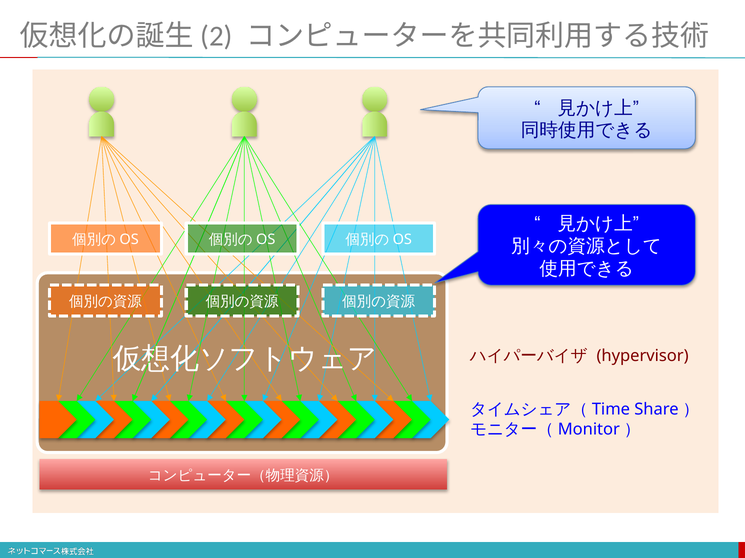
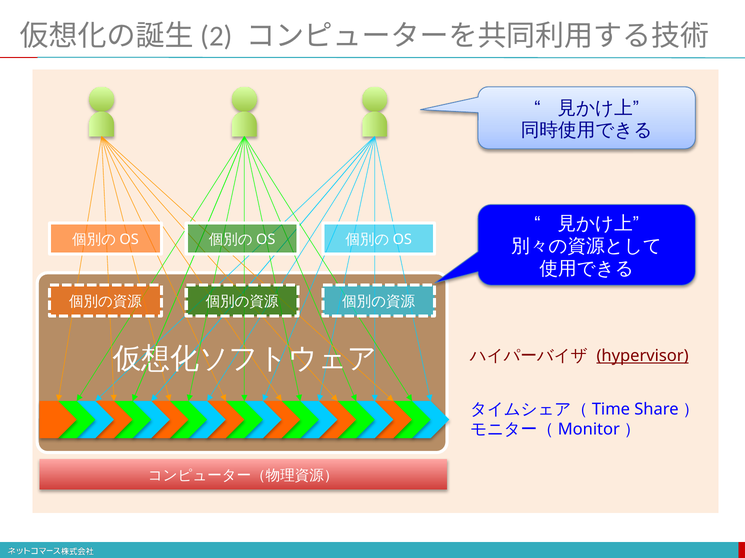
hypervisor underline: none -> present (643, 356)
